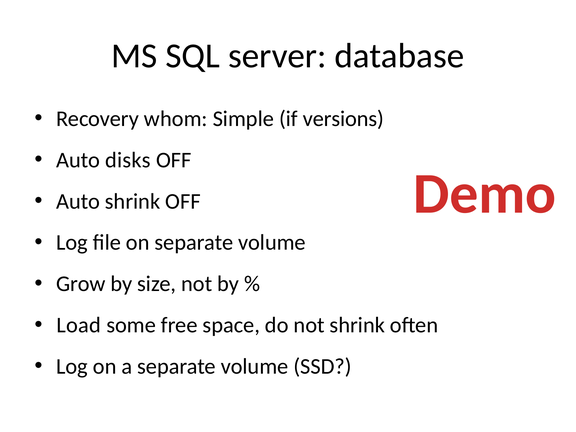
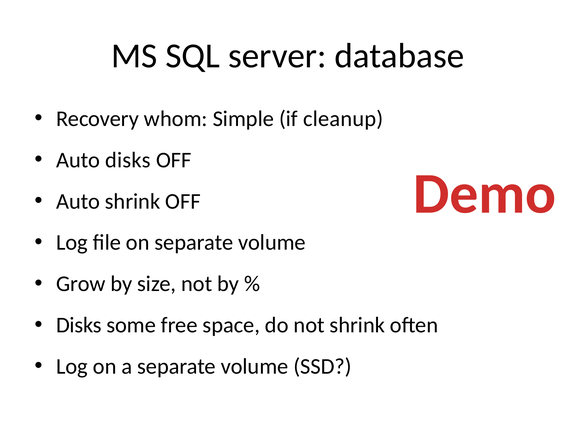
versions: versions -> cleanup (343, 119)
Load: Load -> Disks (79, 325)
